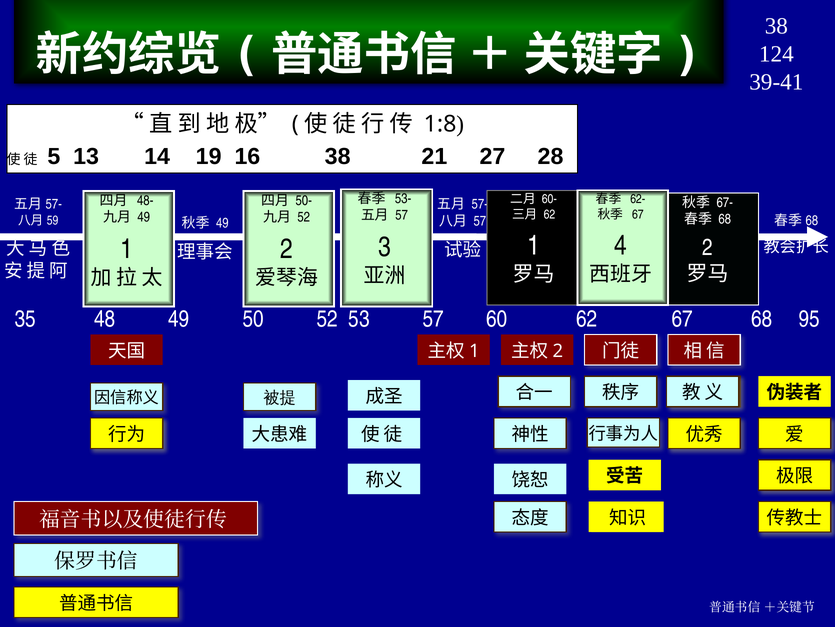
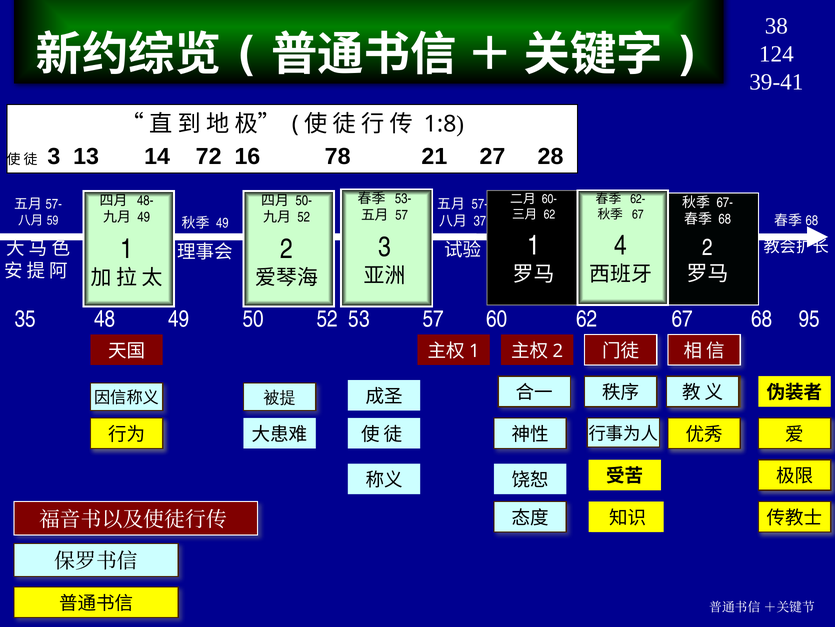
5: 5 -> 3 (54, 157)
19: 19 -> 72 (209, 157)
16 38: 38 -> 78 (338, 157)
57: 57 -> 37 (480, 221)
